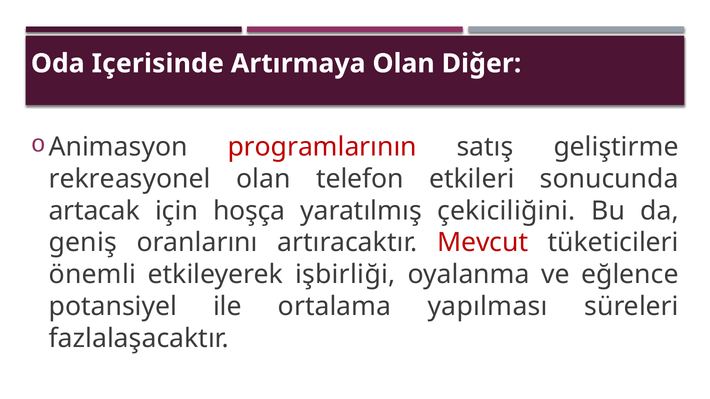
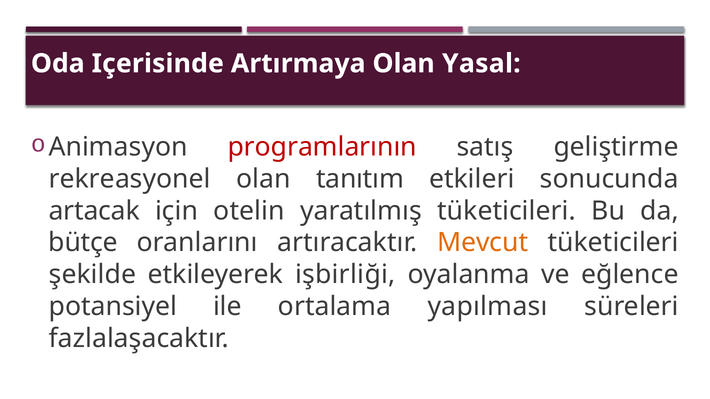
Diğer: Diğer -> Yasal (481, 64)
telefon: telefon -> tanıtım (360, 179)
hoşça: hoşça -> otelin (249, 211)
yaratılmış çekiciliğini: çekiciliğini -> tüketicileri (506, 211)
geniş: geniş -> bütçe (83, 243)
Mevcut colour: red -> orange (483, 243)
önemli: önemli -> şekilde (92, 275)
